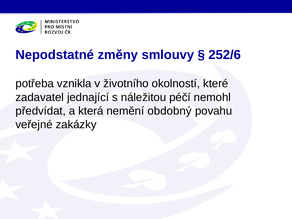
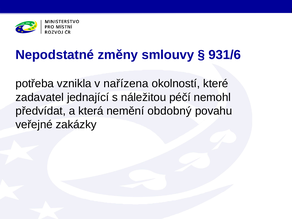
252/6: 252/6 -> 931/6 (225, 55)
životního: životního -> nařízena (126, 84)
